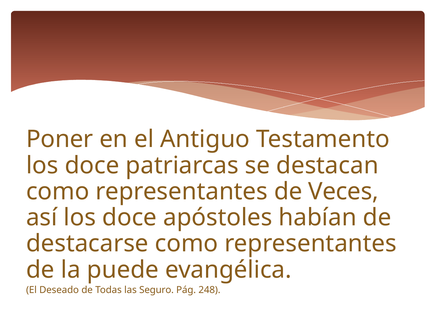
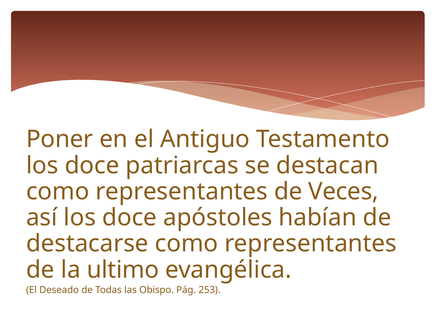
puede: puede -> ultimo (123, 270)
Seguro: Seguro -> Obispo (157, 290)
248: 248 -> 253 (209, 290)
